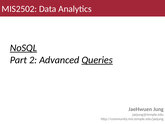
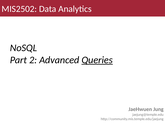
NoSQL underline: present -> none (23, 48)
